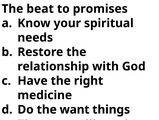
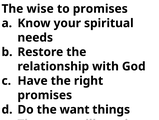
beat: beat -> wise (40, 9)
medicine: medicine -> promises (45, 95)
